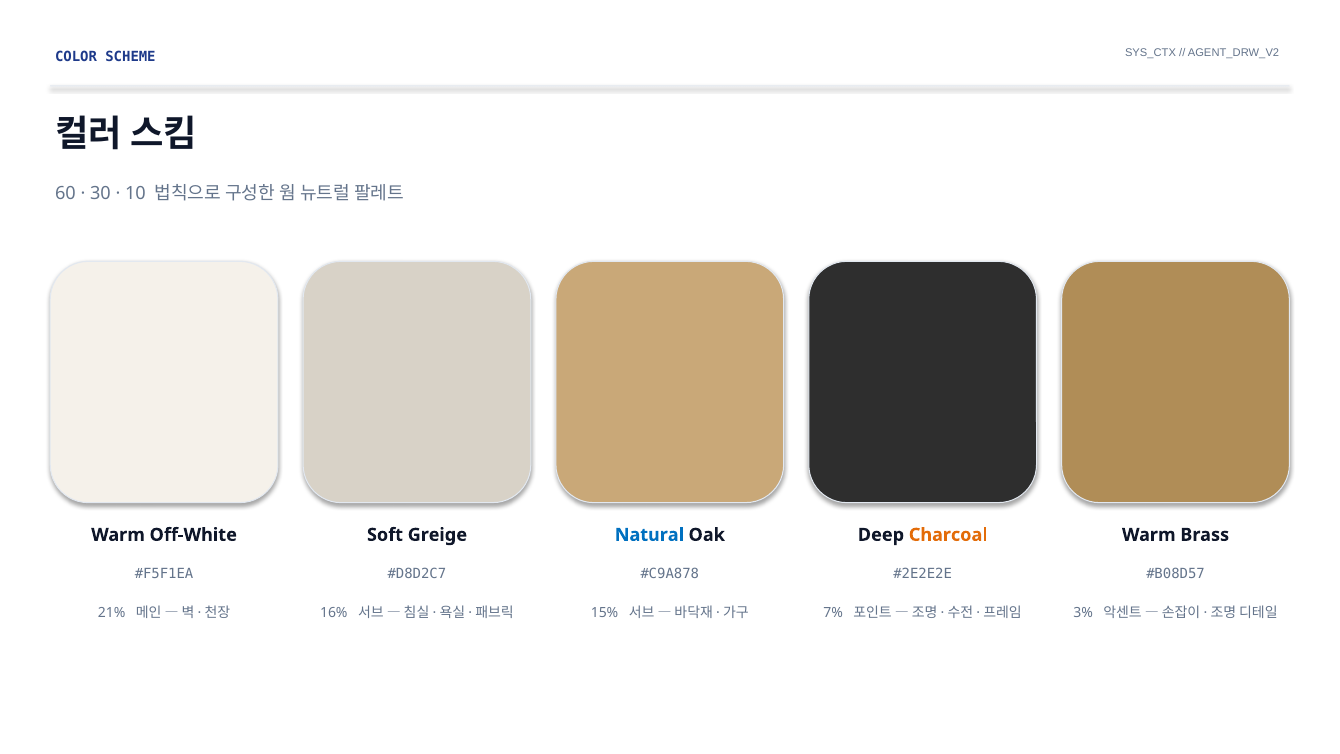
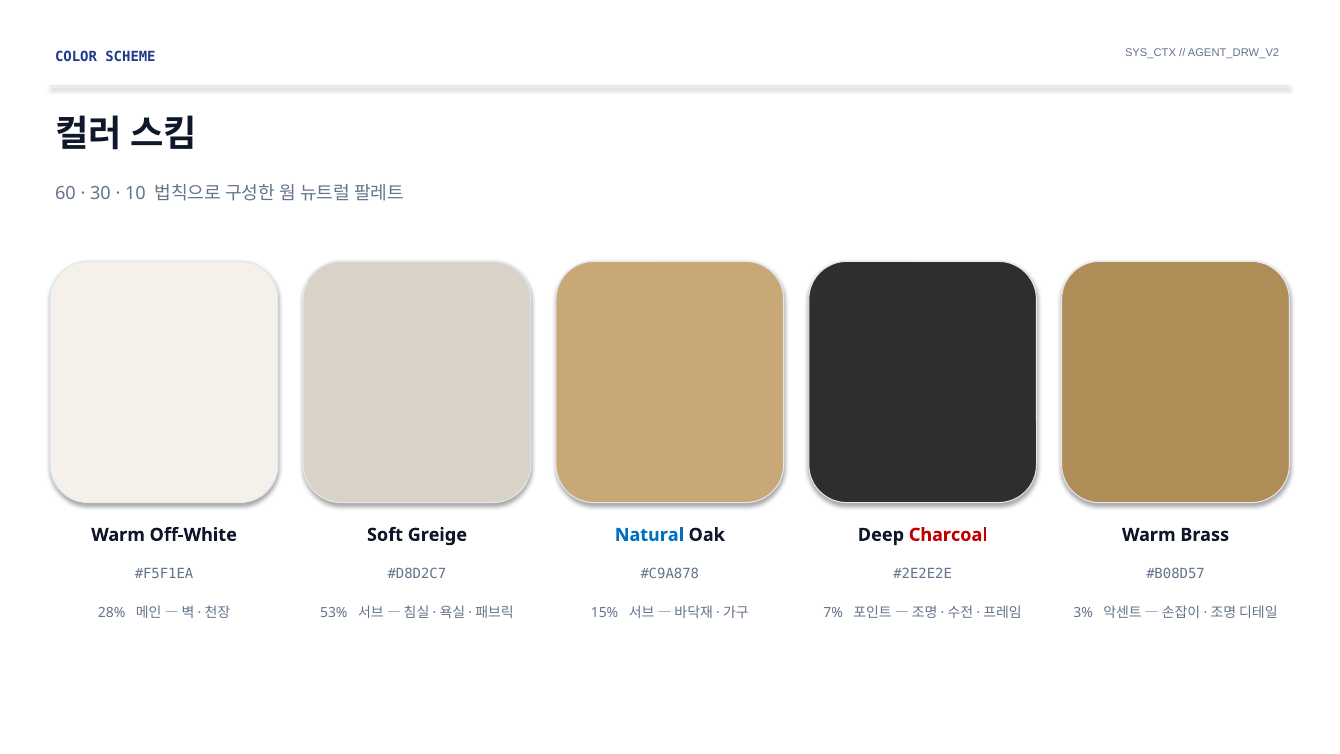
Charcoal colour: orange -> red (948, 535)
21%: 21% -> 28% (112, 612)
16%: 16% -> 53% (334, 612)
